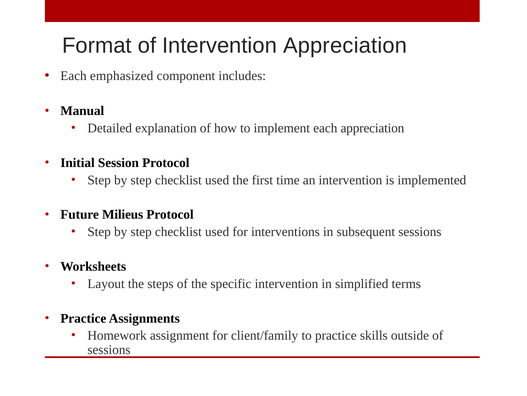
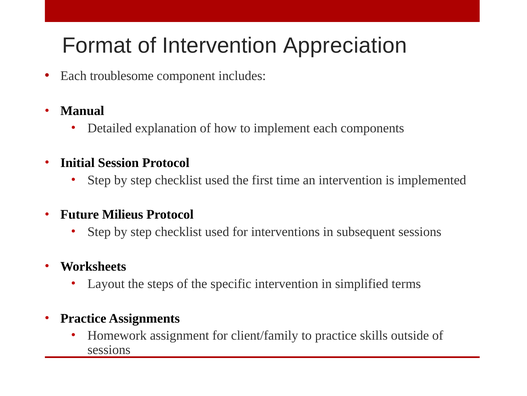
emphasized: emphasized -> troublesome (122, 76)
each appreciation: appreciation -> components (372, 128)
